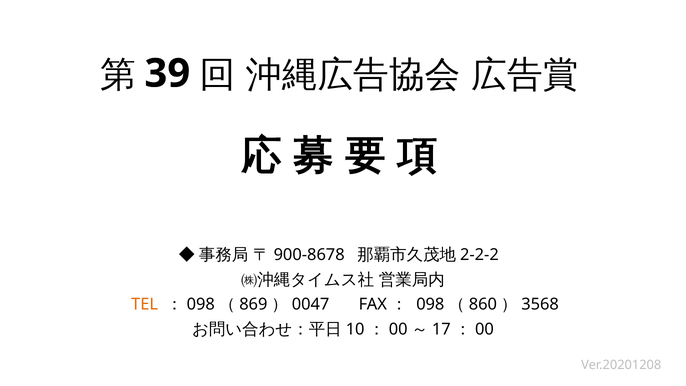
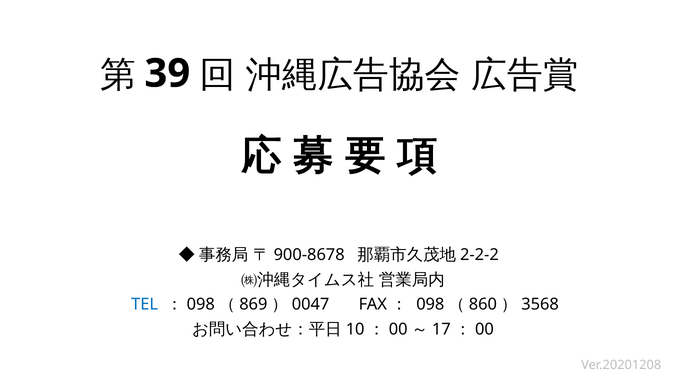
TEL colour: orange -> blue (145, 304)
